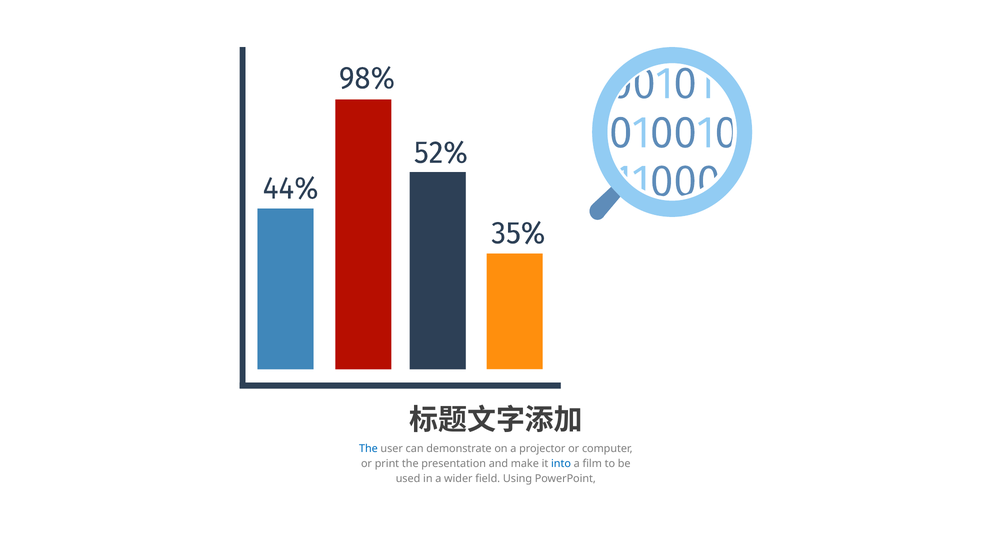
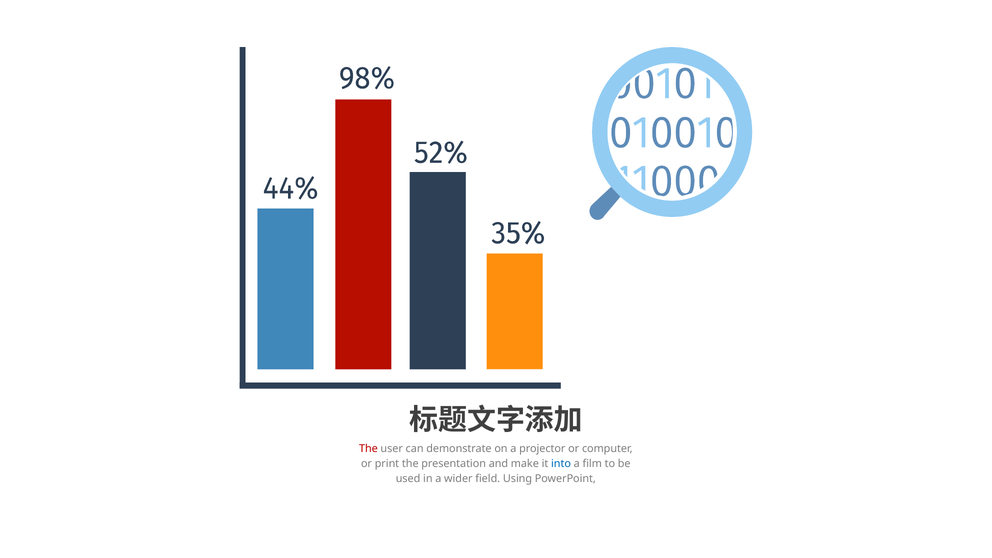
The colour: blue -> red (368, 449)
